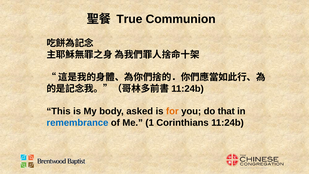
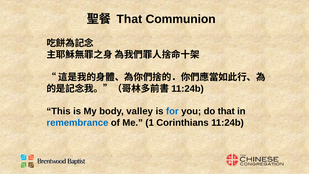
True: True -> That (129, 19)
asked: asked -> valley (140, 111)
for colour: orange -> blue (172, 111)
